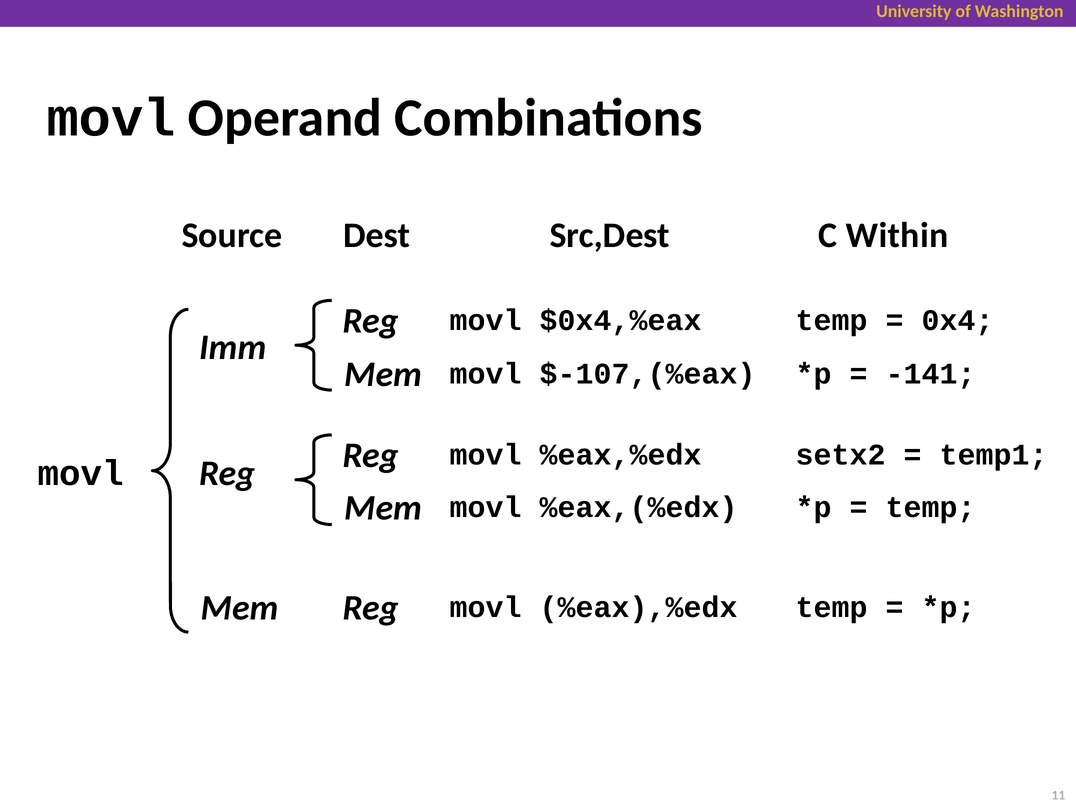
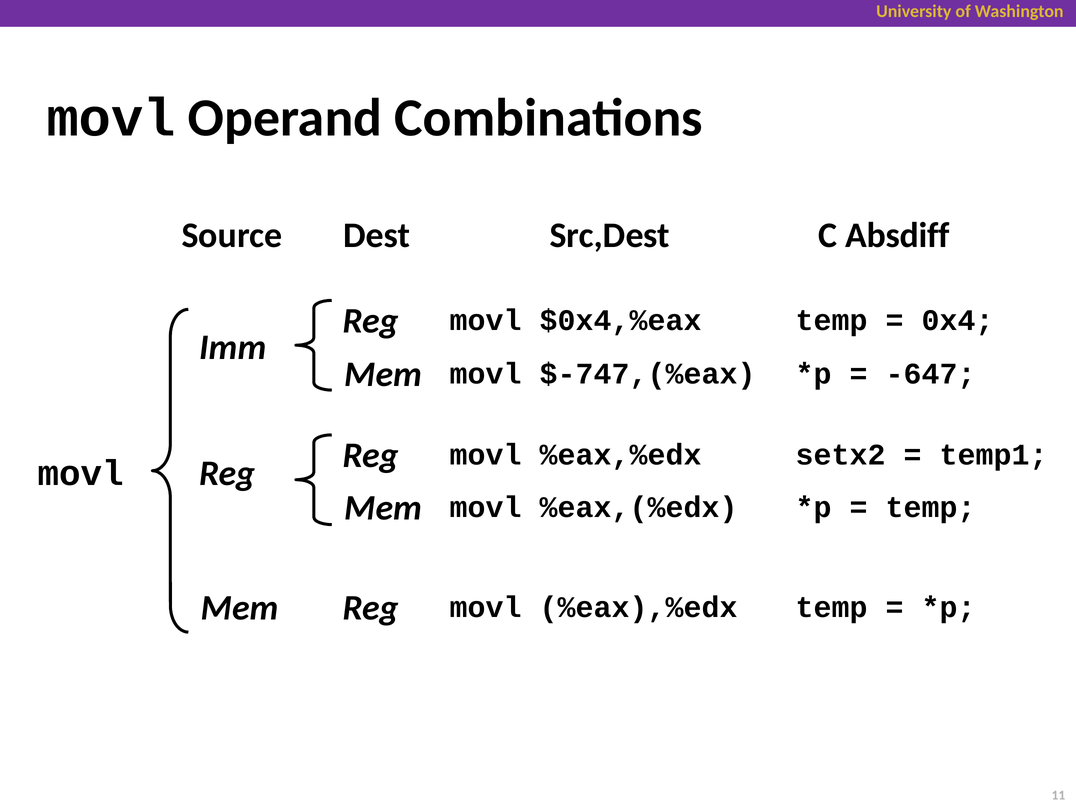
Within: Within -> Absdiff (897, 236)
$-107,(%eax: $-107,(%eax -> $-747,(%eax (648, 374)
-141: -141 -> -647 (931, 374)
